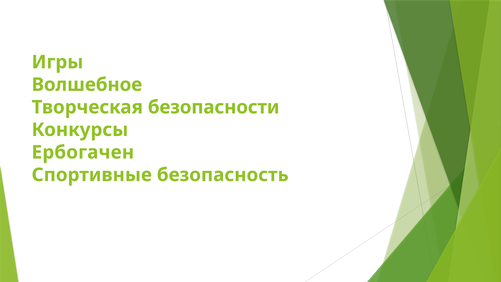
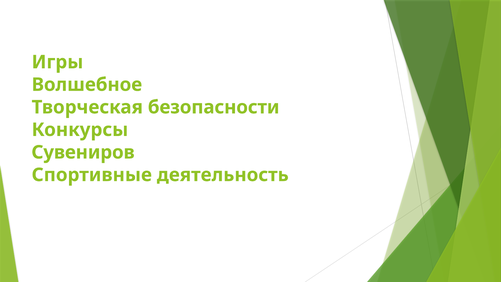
Ербогачен: Ербогачен -> Сувениров (83, 152)
безопасность: безопасность -> деятельность (223, 175)
